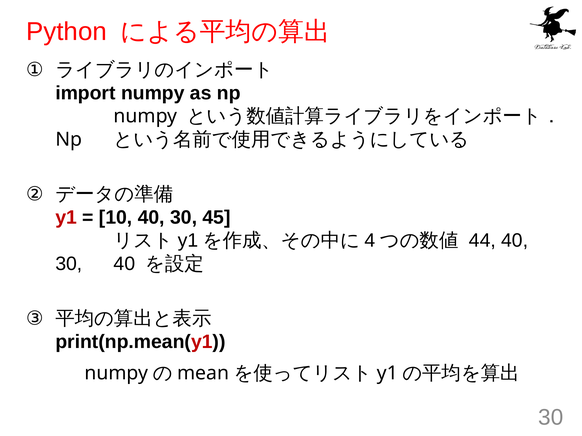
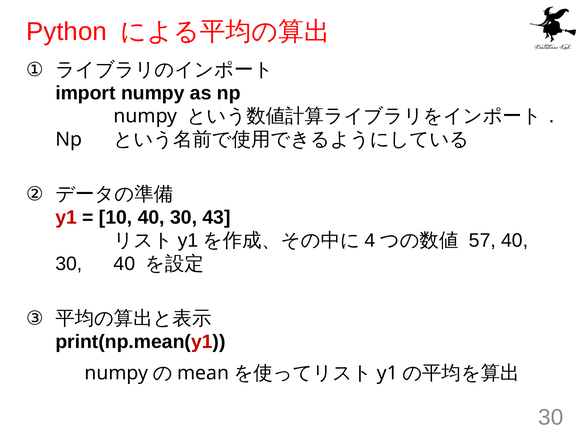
45: 45 -> 43 (216, 218)
44: 44 -> 57 (482, 241)
